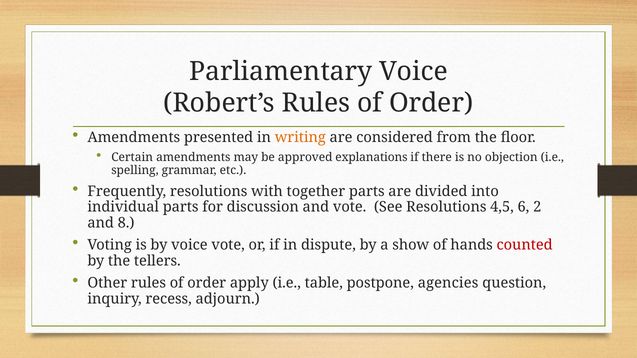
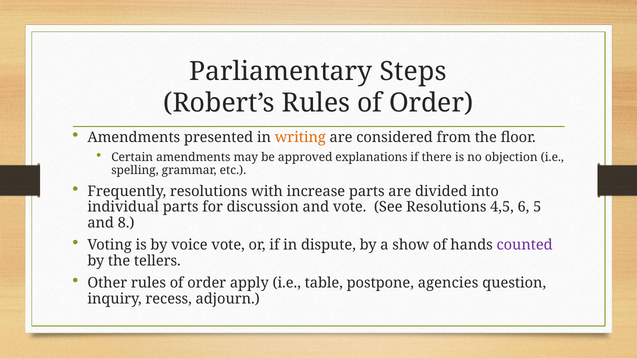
Parliamentary Voice: Voice -> Steps (413, 71)
together: together -> increase (316, 192)
2: 2 -> 5 (537, 207)
counted colour: red -> purple (525, 245)
